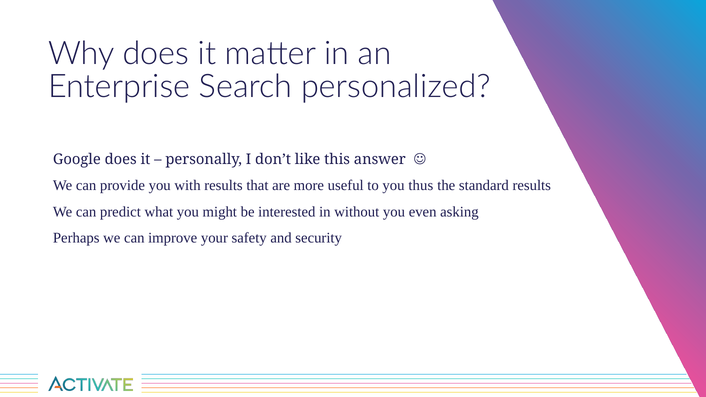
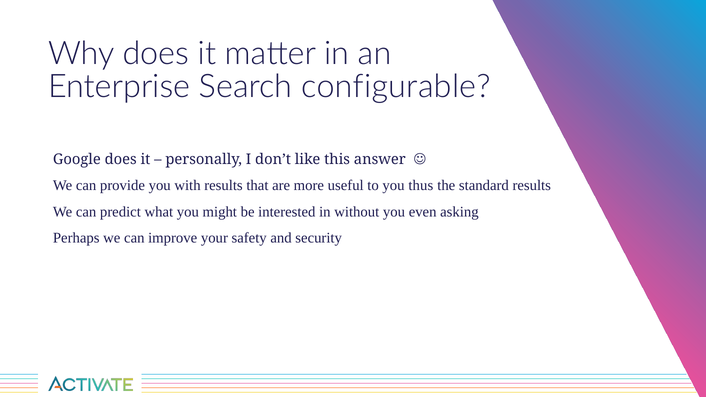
personalized: personalized -> configurable (396, 87)
